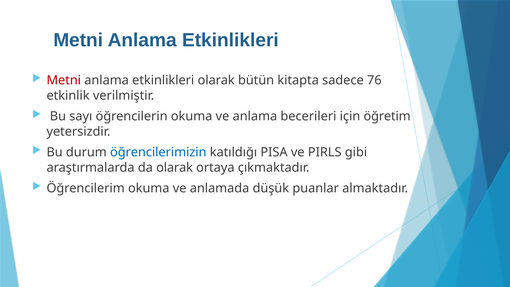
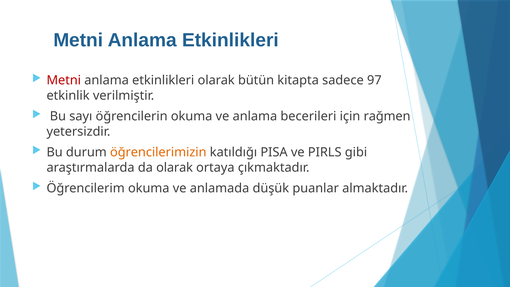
76: 76 -> 97 (374, 80)
öğretim: öğretim -> rağmen (387, 116)
öğrencilerimizin colour: blue -> orange (158, 152)
